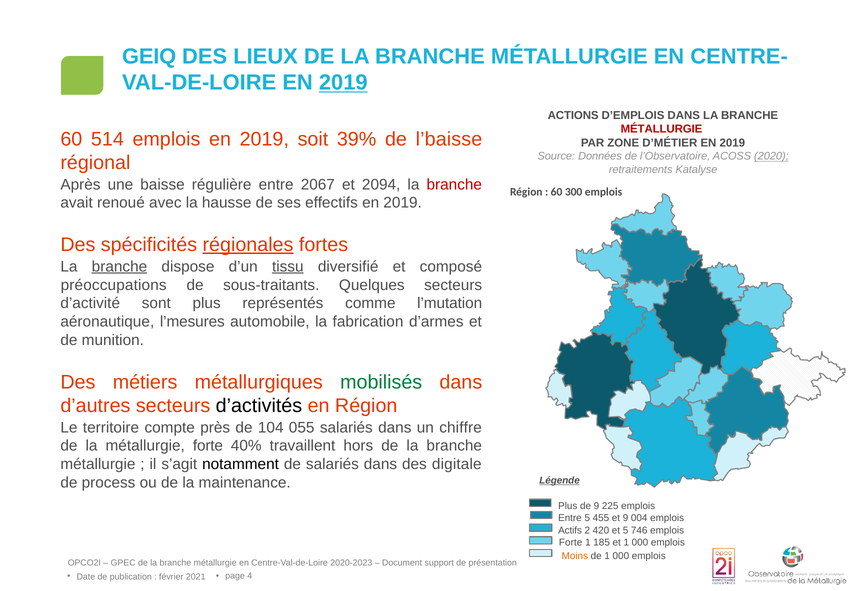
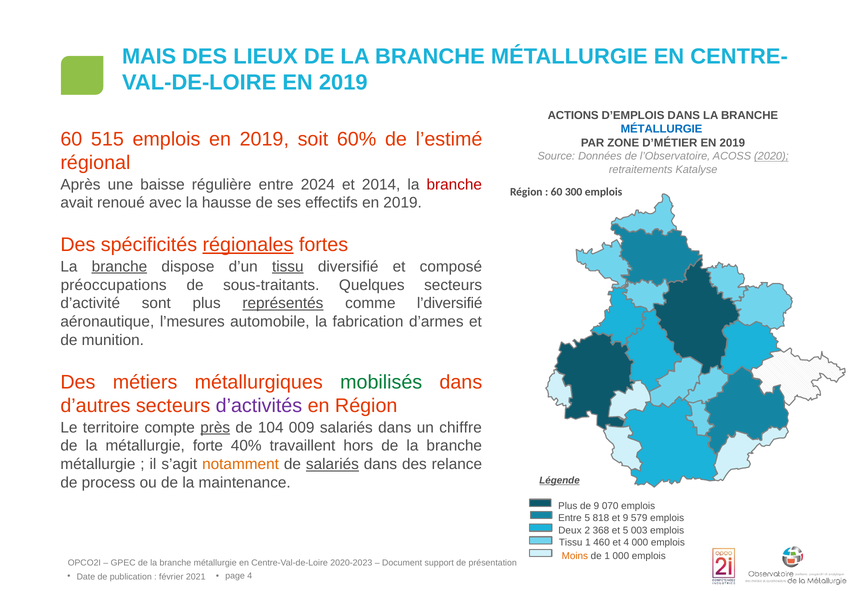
GEIQ: GEIQ -> MAIS (149, 56)
2019 underline: present -> none (343, 83)
MÉTALLURGIE colour: red -> blue (661, 129)
514: 514 -> 515 (107, 139)
39%: 39% -> 60% (357, 139)
l’baisse: l’baisse -> l’estimé (449, 139)
2067: 2067 -> 2024 (318, 185)
2094: 2094 -> 2014 (381, 185)
représentés underline: none -> present (283, 303)
l’mutation: l’mutation -> l’diversifié (450, 303)
d’activités colour: black -> purple (259, 406)
près underline: none -> present (215, 428)
055: 055 -> 009 (302, 428)
notamment colour: black -> orange (241, 464)
salariés underline: none -> present (332, 464)
digitale: digitale -> relance (457, 464)
225: 225 -> 070 (610, 506)
455: 455 -> 818 (601, 518)
004: 004 -> 579 (639, 518)
Actifs: Actifs -> Deux (570, 531)
420: 420 -> 368 (601, 531)
746: 746 -> 003 (639, 531)
Forte: Forte -> Tissu (571, 543)
185: 185 -> 460 (602, 543)
et 1: 1 -> 4 (626, 543)
